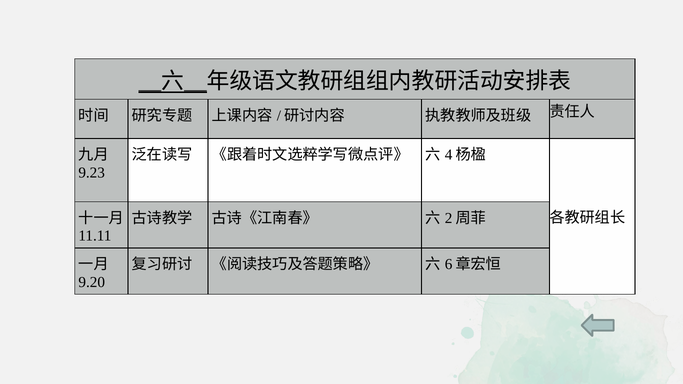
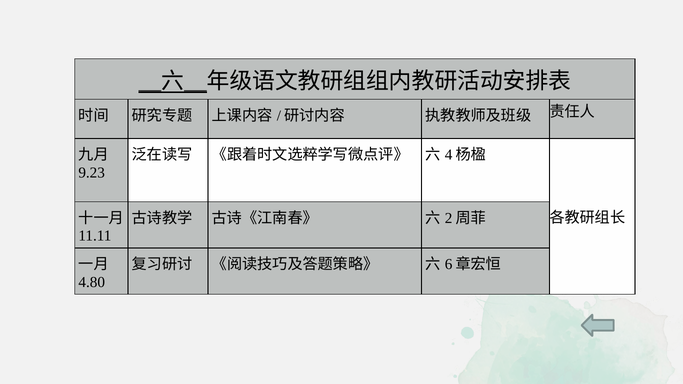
9.20: 9.20 -> 4.80 (92, 282)
